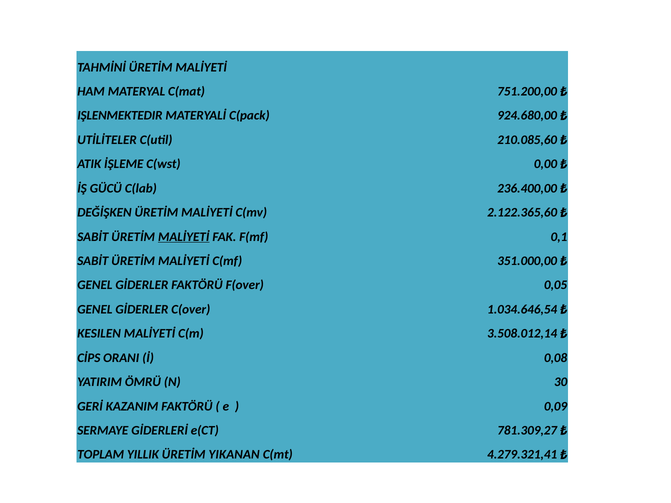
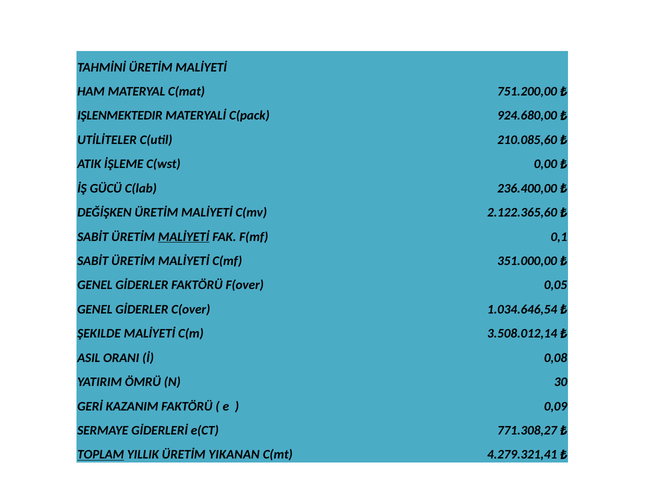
KESILEN: KESILEN -> ŞEKILDE (99, 334)
CİPS: CİPS -> ASIL (89, 358)
781.309,27: 781.309,27 -> 771.308,27 (527, 431)
TOPLAM underline: none -> present (101, 455)
